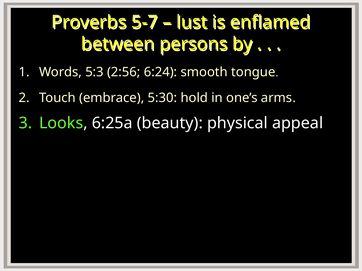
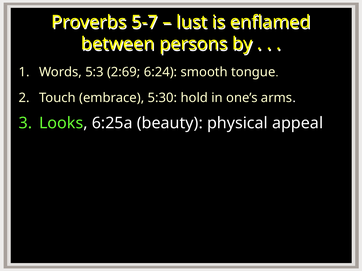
2:56: 2:56 -> 2:69 (124, 72)
